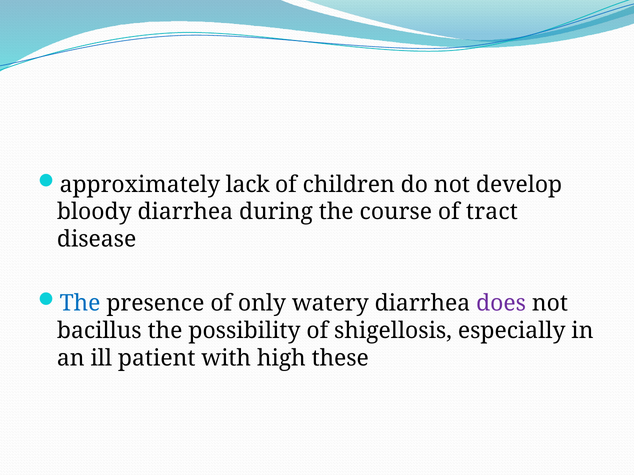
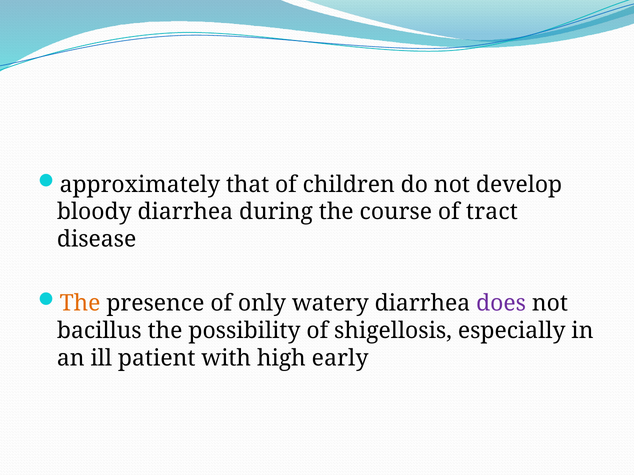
lack: lack -> that (248, 185)
The colour: blue -> orange (80, 304)
these: these -> early (340, 359)
